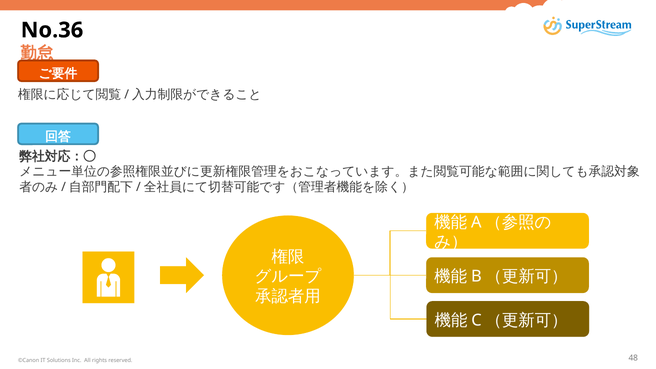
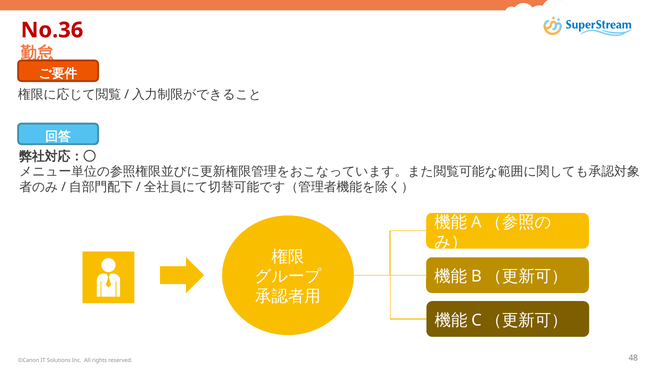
No.36 colour: black -> red (52, 30)
